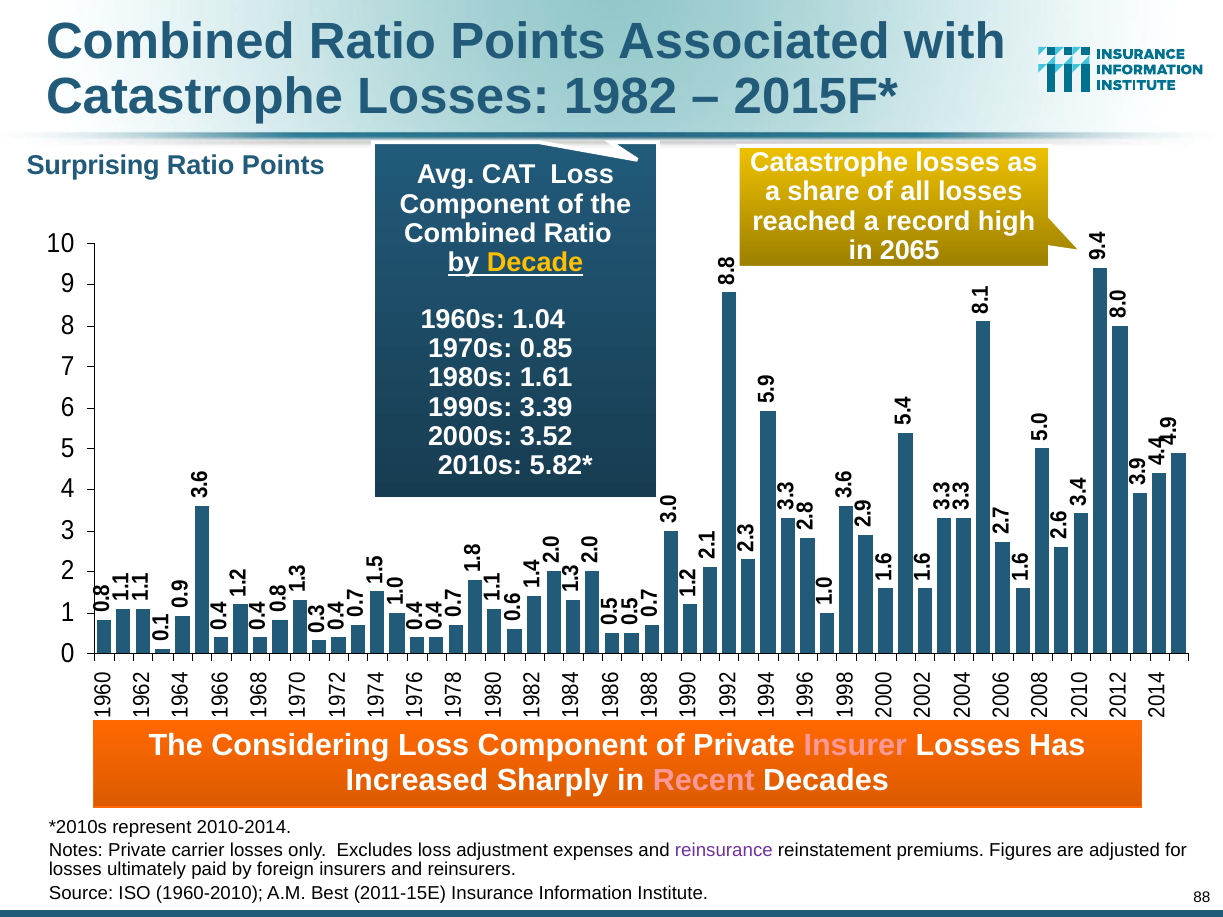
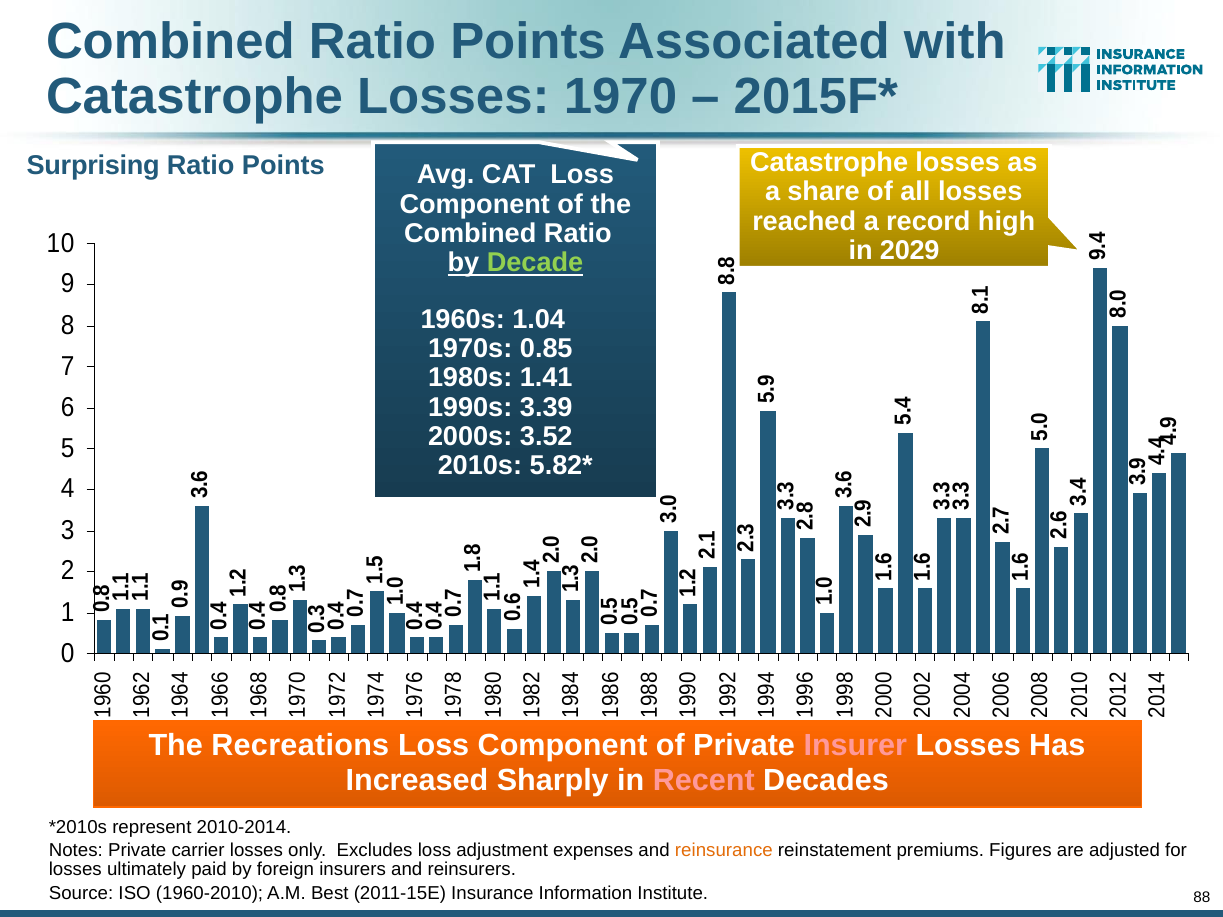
1982: 1982 -> 1970 (620, 97)
2065: 2065 -> 2029 (910, 251)
Decade colour: yellow -> light green (535, 263)
1.61: 1.61 -> 1.41 (546, 378)
Considering: Considering -> Recreations (300, 746)
reinsurance colour: purple -> orange (724, 851)
